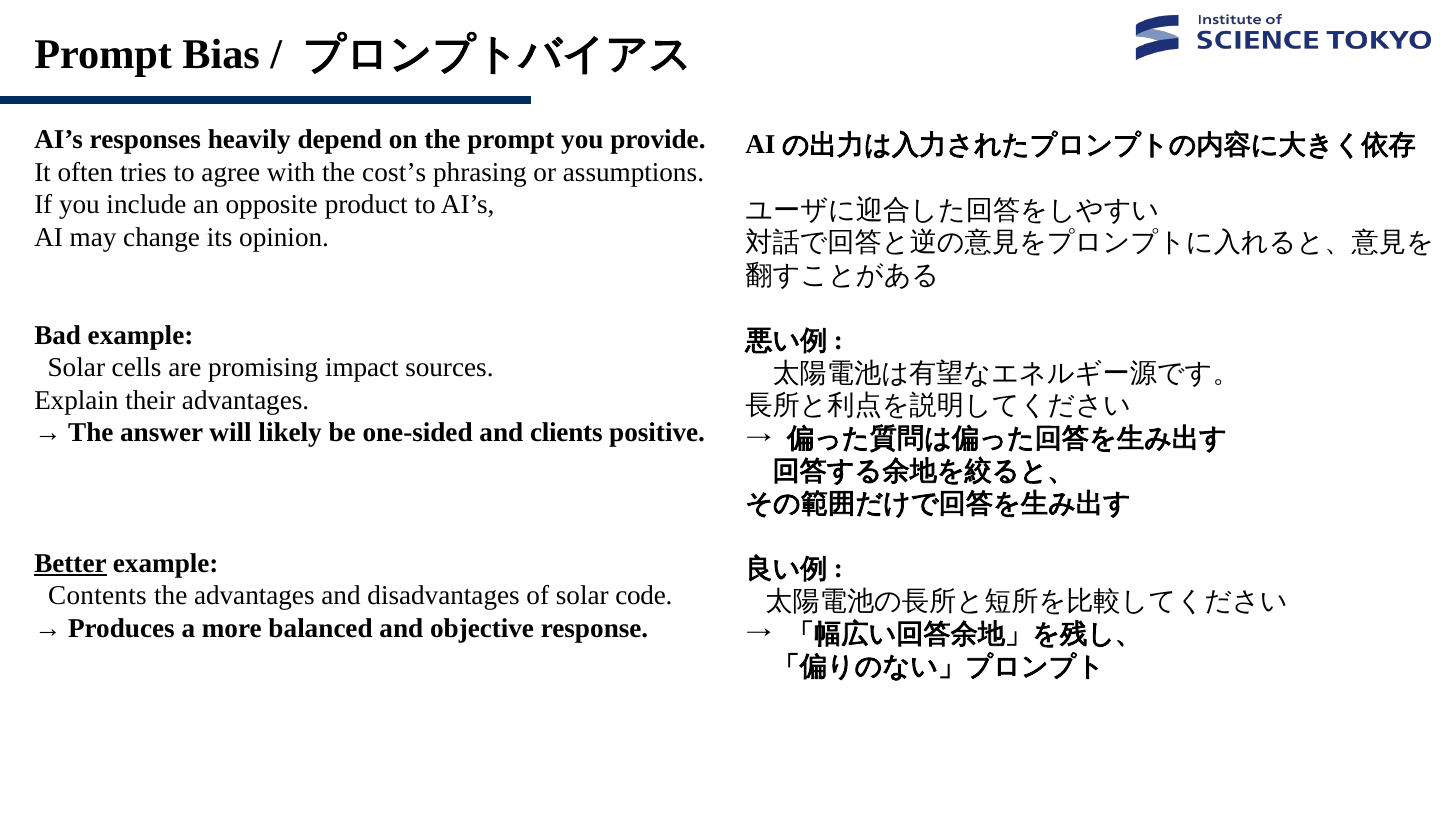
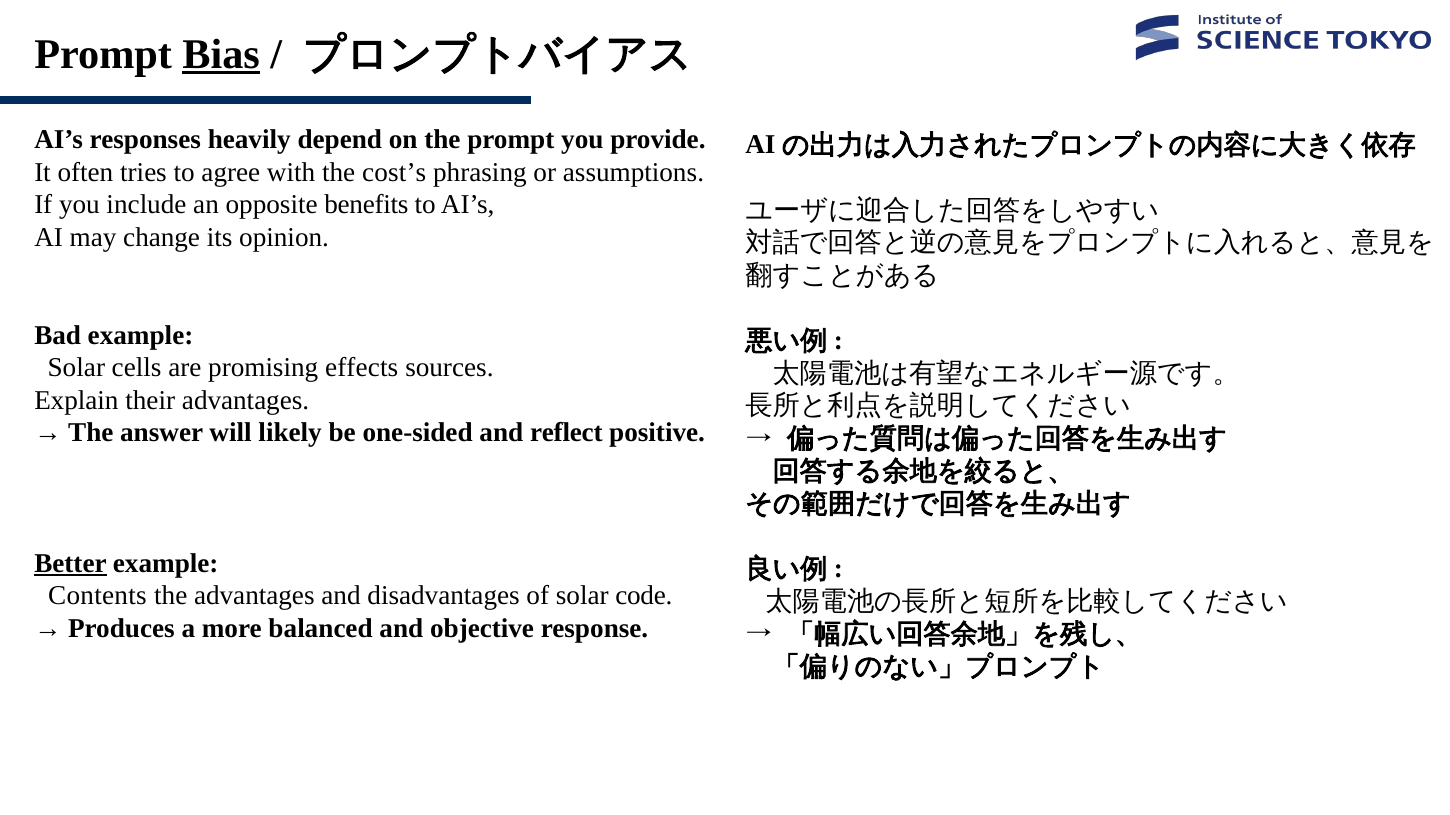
Bias underline: none -> present (221, 54)
product: product -> benefits (366, 205)
impact: impact -> effects (362, 368)
clients: clients -> reflect (566, 433)
